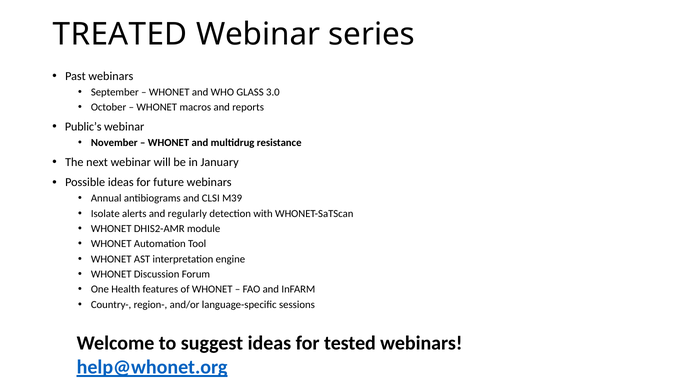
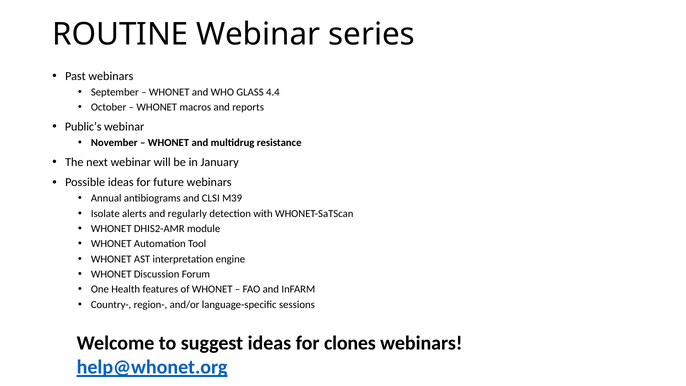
TREATED: TREATED -> ROUTINE (120, 34)
3.0: 3.0 -> 4.4 (273, 92)
tested: tested -> clones (350, 343)
